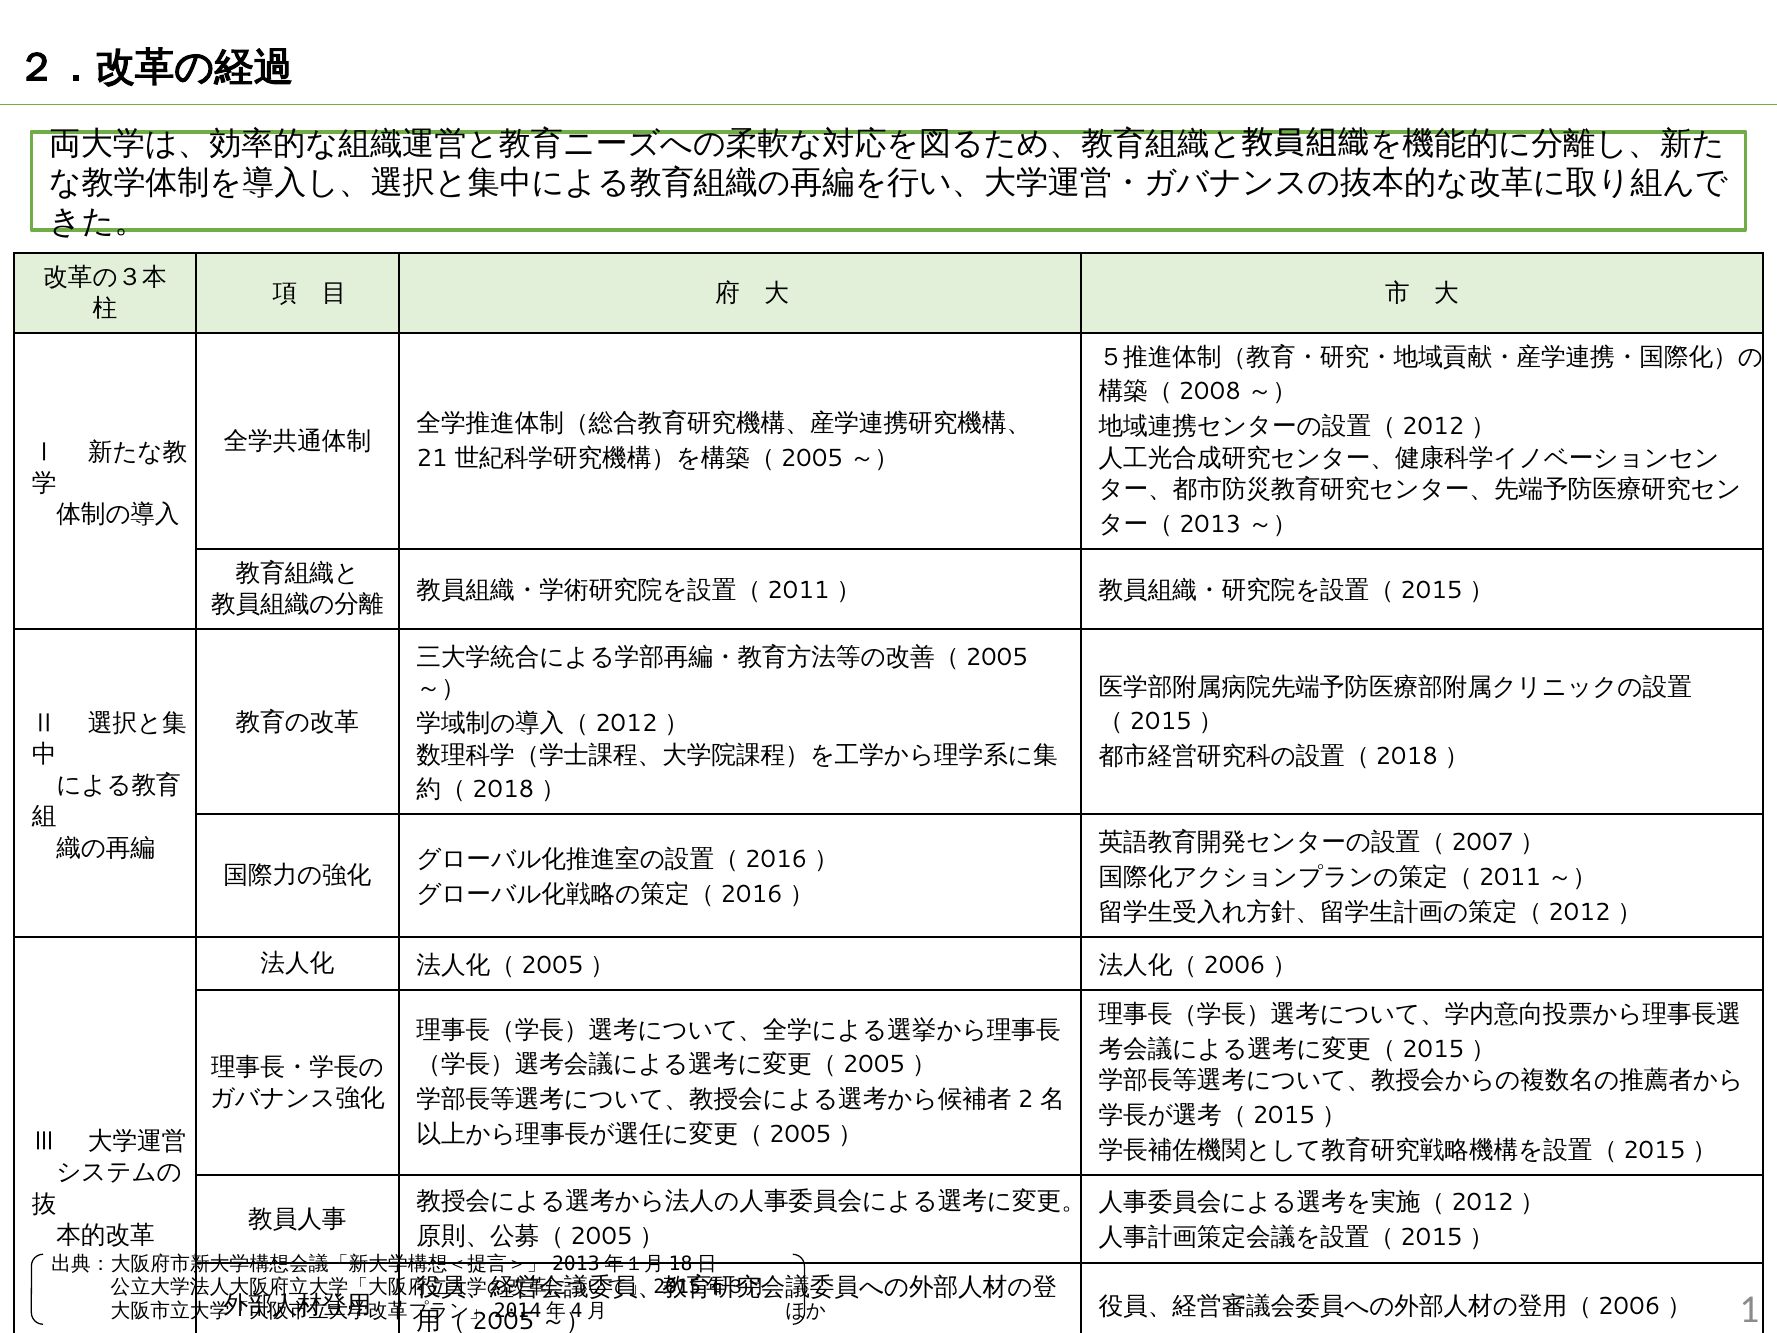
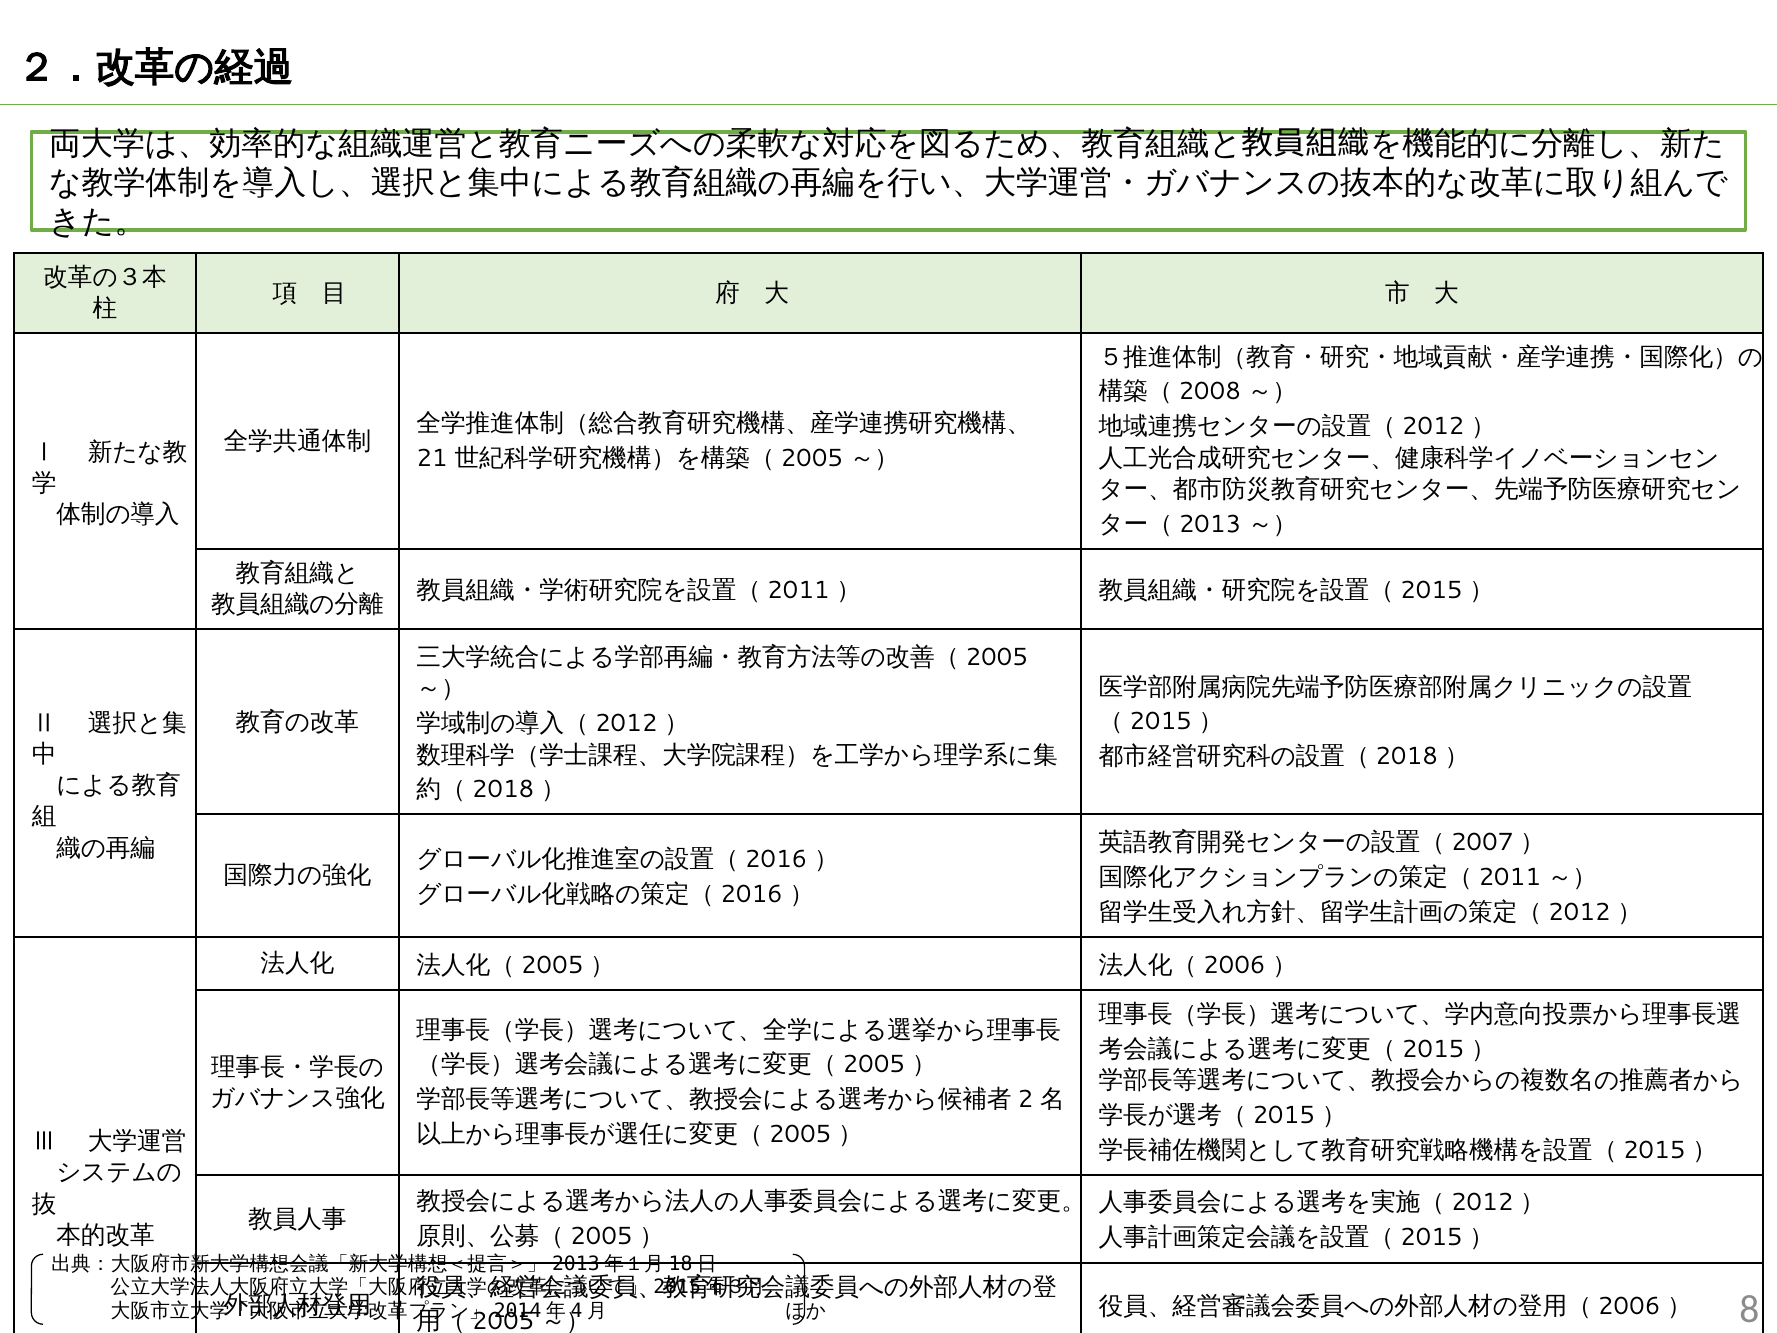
1: 1 -> 8 (1749, 1309)
